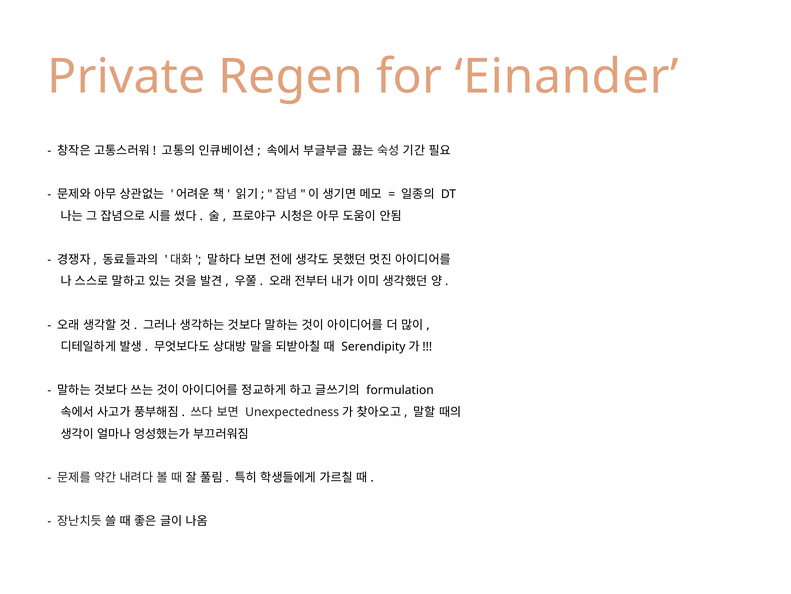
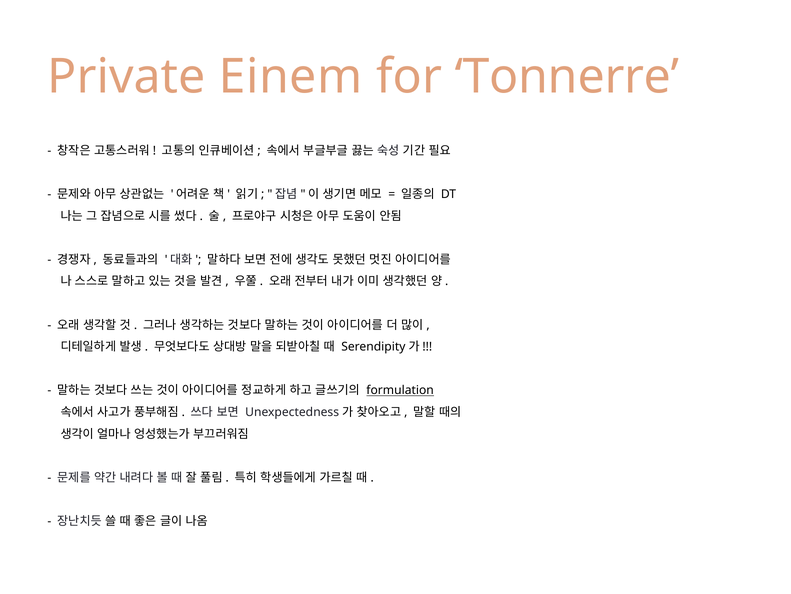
Regen: Regen -> Einem (291, 77)
Einander: Einander -> Tonnerre (567, 77)
formulation underline: none -> present (400, 390)
